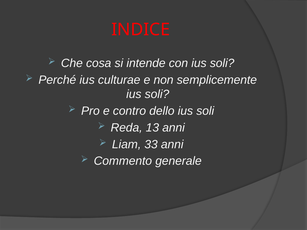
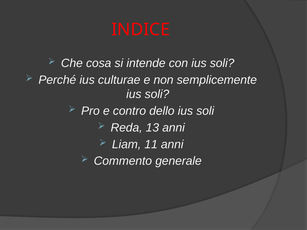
33: 33 -> 11 (151, 144)
